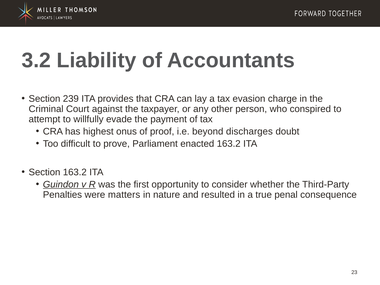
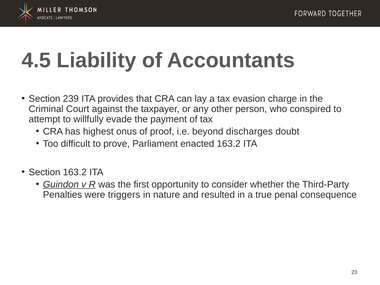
3.2: 3.2 -> 4.5 (36, 60)
matters: matters -> triggers (124, 195)
